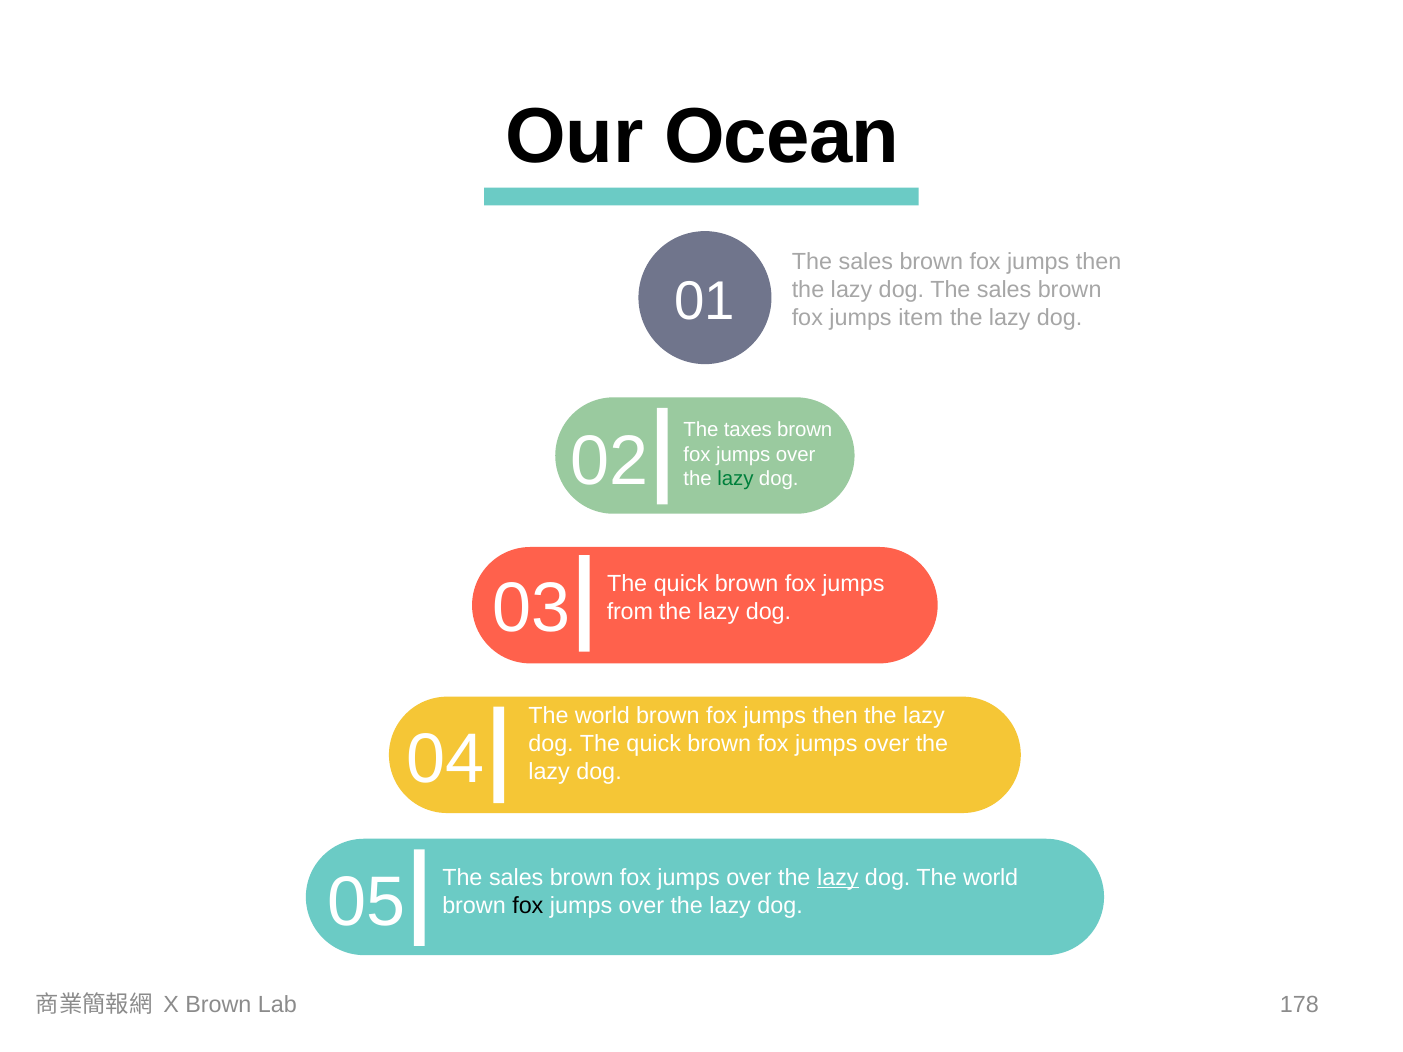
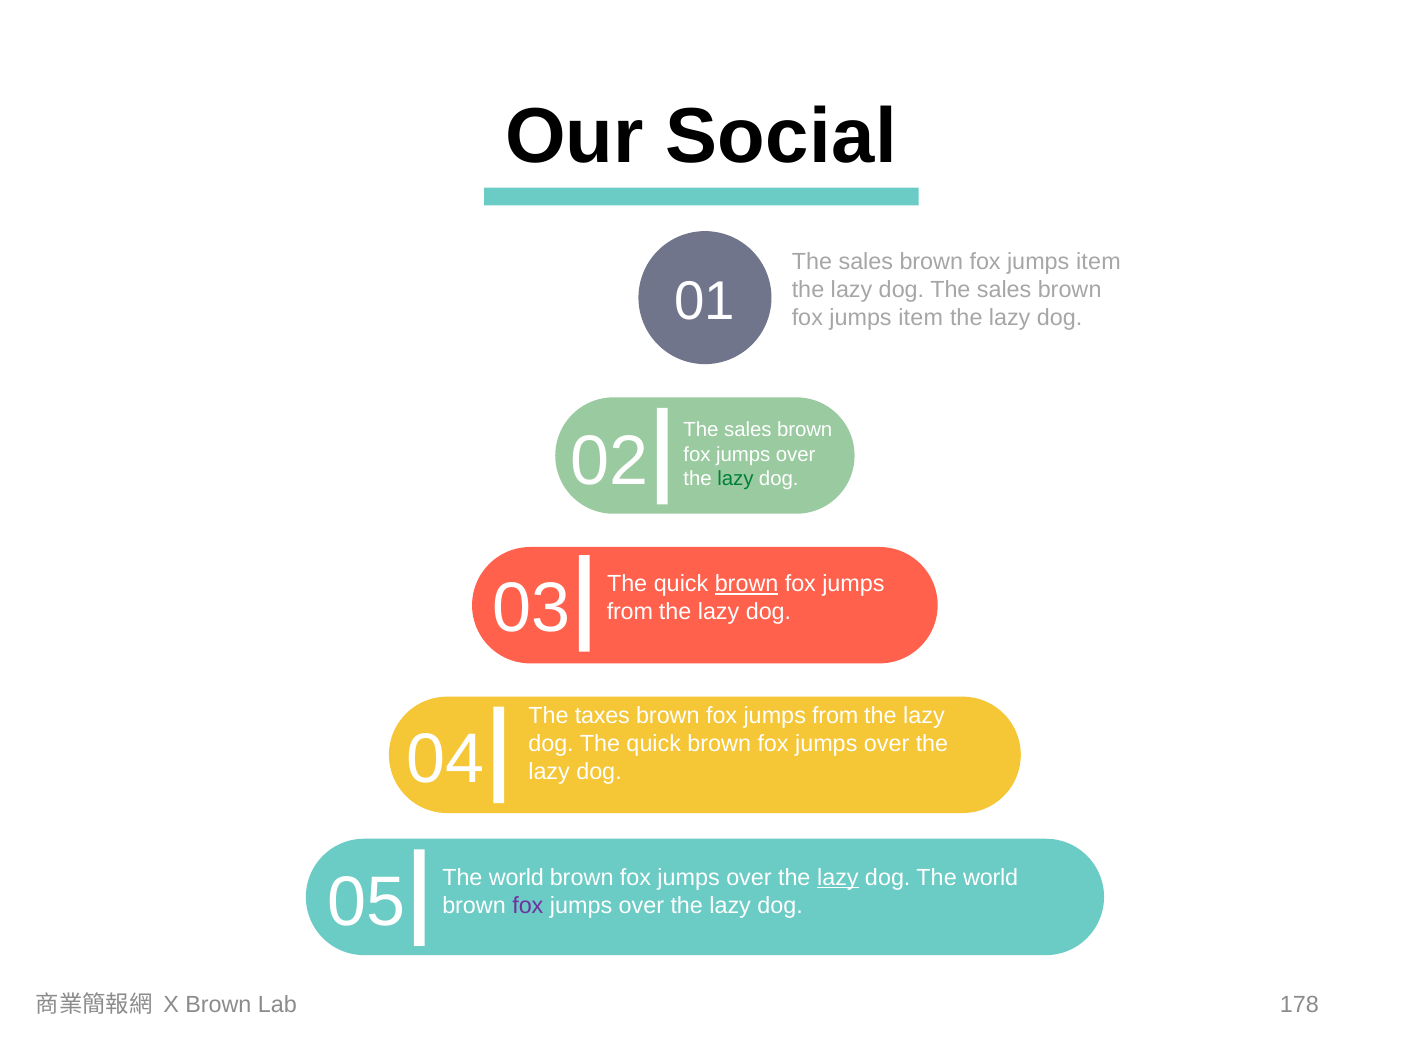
Ocean: Ocean -> Social (781, 137)
then: then -> item (1098, 262)
taxes: taxes -> sales (748, 430)
brown underline: none -> present (747, 584)
world: world -> taxes (602, 716)
then: then -> from (835, 716)
sales: sales -> world (516, 878)
fox colour: black -> purple (528, 906)
